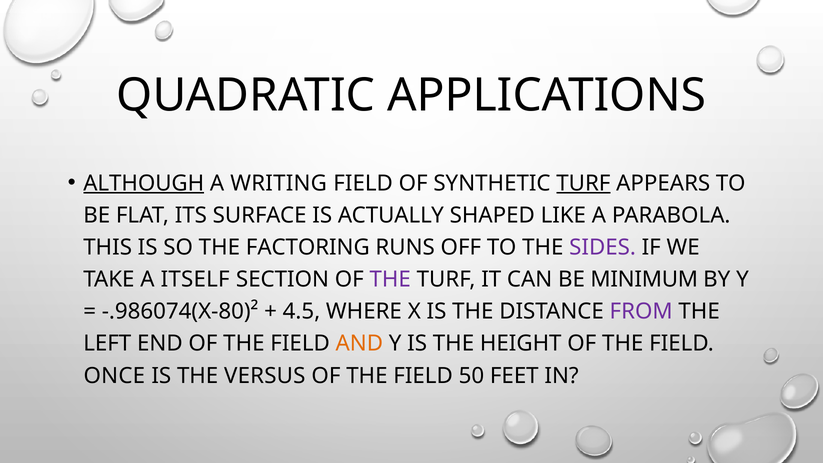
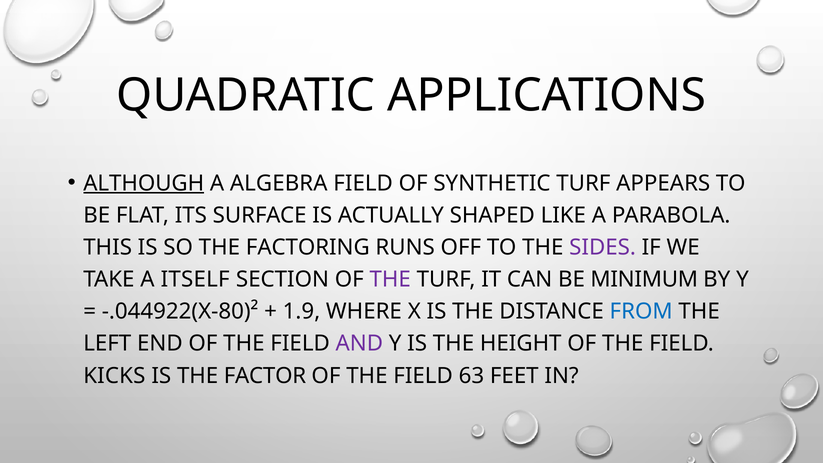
WRITING: WRITING -> ALGEBRA (279, 183)
TURF underline: present -> none (583, 183)
-.986074(X-80)²: -.986074(X-80)² -> -.044922(X-80)² (180, 311)
4.5: 4.5 -> 1.9 (301, 311)
FROM colour: purple -> blue (641, 311)
AND colour: orange -> purple (359, 344)
ONCE: ONCE -> KICKS (114, 376)
VERSUS: VERSUS -> FACTOR (265, 376)
50: 50 -> 63 (471, 376)
